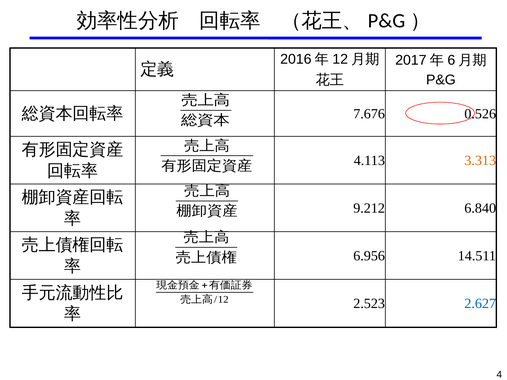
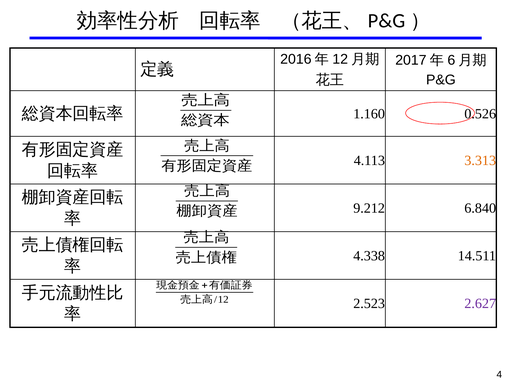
7.676: 7.676 -> 1.160 (369, 114)
6.956: 6.956 -> 4.338 (369, 256)
2.627 colour: blue -> purple (480, 304)
